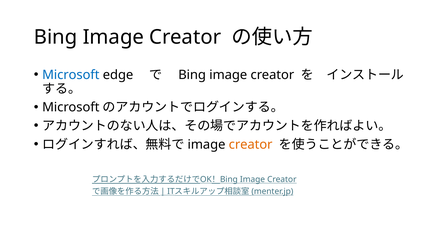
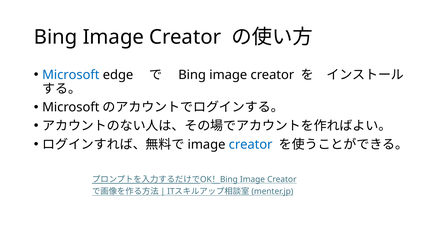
creator colour: orange -> blue (251, 145)
